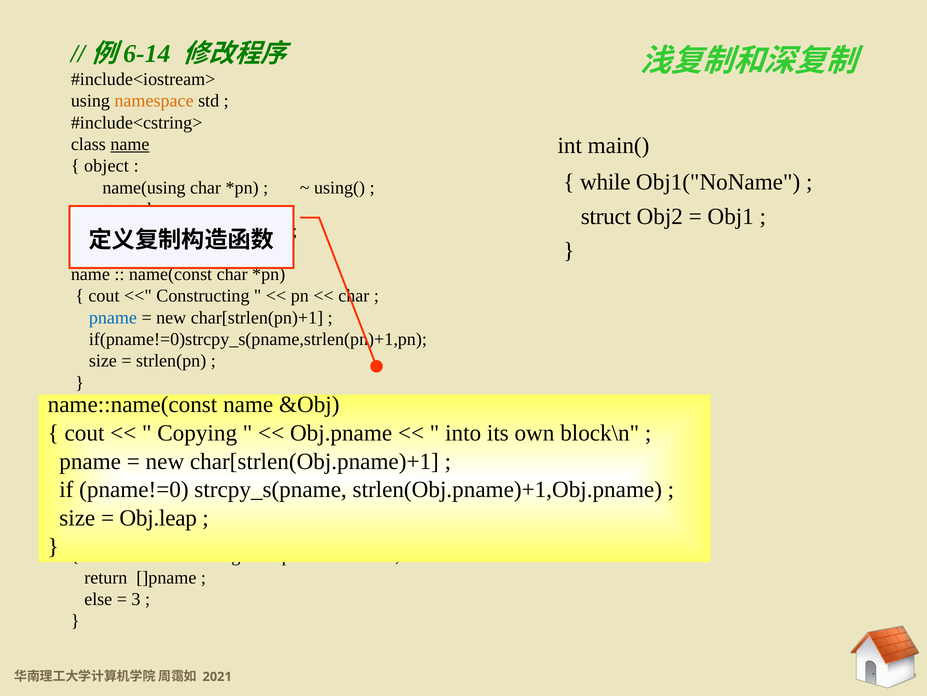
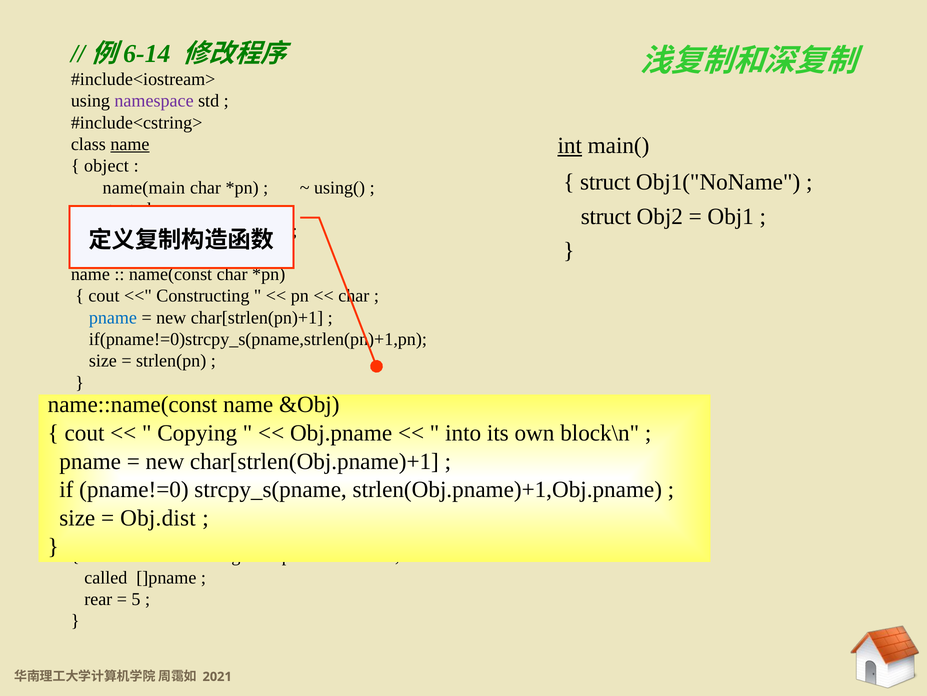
namespace colour: orange -> purple (154, 101)
int underline: none -> present (570, 145)
while: while -> struct (605, 182)
name(using: name(using -> name(main (144, 187)
Obj.leap: Obj.leap -> Obj.dist (158, 517)
return: return -> called (106, 577)
else: else -> rear (98, 599)
3: 3 -> 5 (136, 599)
